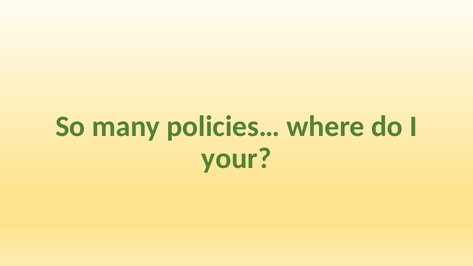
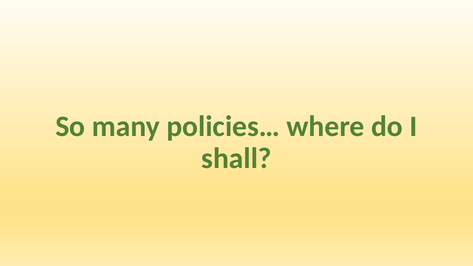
your: your -> shall (236, 159)
